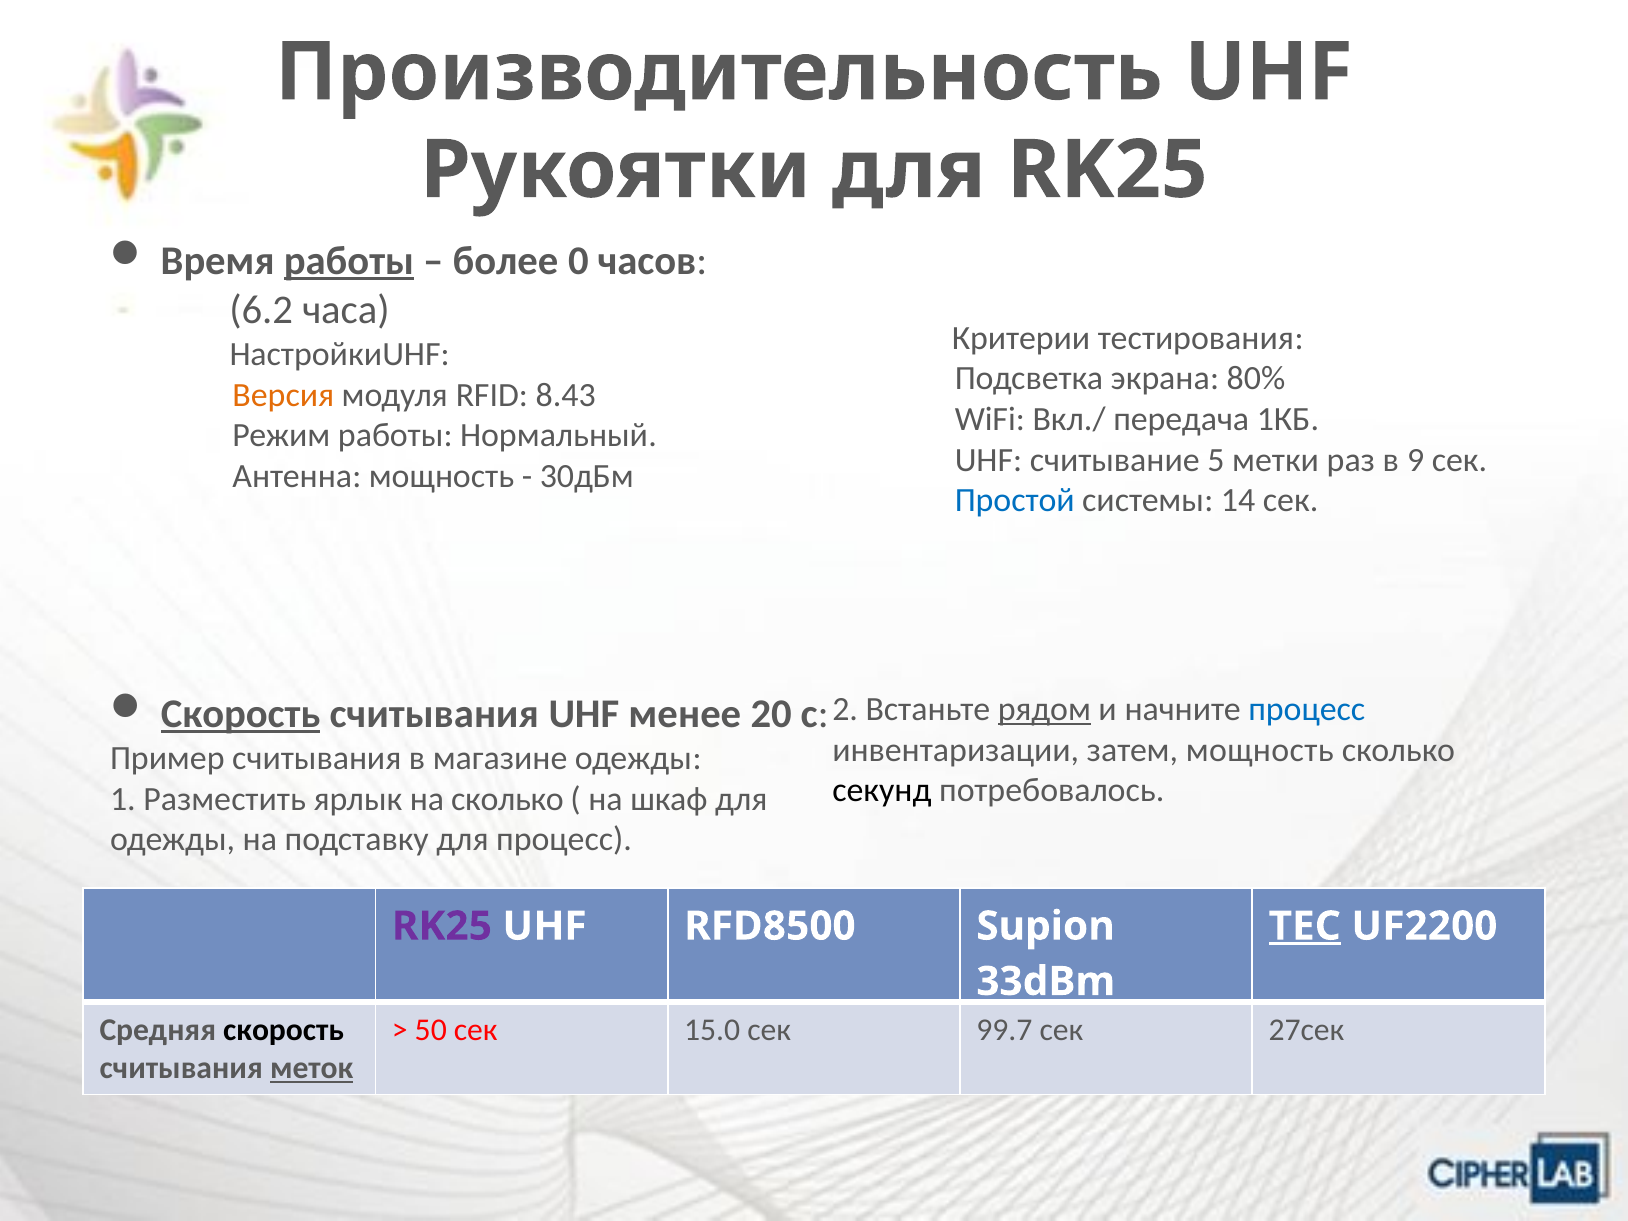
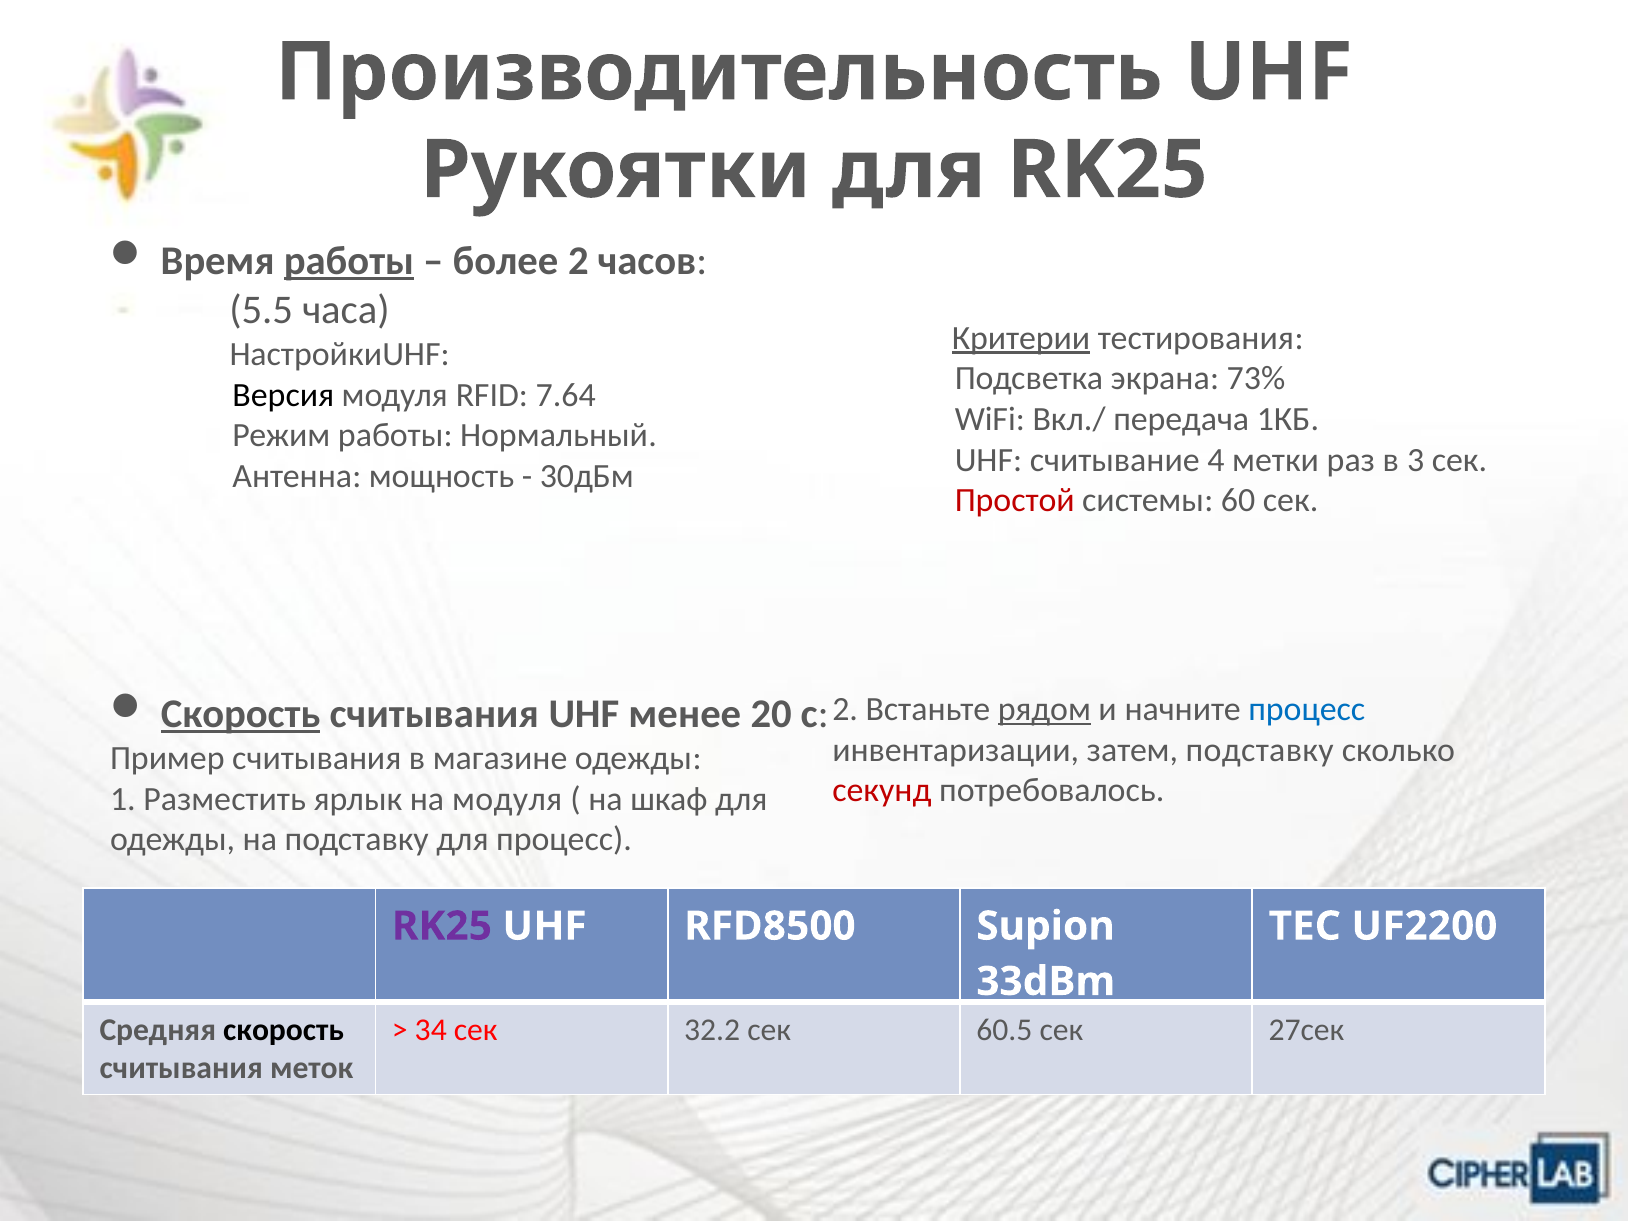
более 0: 0 -> 2 (578, 261)
6.2: 6.2 -> 5.5 (261, 310)
Критерии underline: none -> present (1021, 338)
80%: 80% -> 73% (1256, 379)
Версия colour: orange -> black (283, 395)
8.43: 8.43 -> 7.64 (566, 395)
5: 5 -> 4 (1216, 460)
9: 9 -> 3 (1416, 460)
Простой colour: blue -> red (1015, 501)
14: 14 -> 60 (1238, 501)
затем мощность: мощность -> подставку (1260, 750)
секунд colour: black -> red (882, 791)
на сколько: сколько -> модуля (507, 799)
TEC underline: present -> none (1305, 926)
50: 50 -> 34 (431, 1030)
15.0: 15.0 -> 32.2 (712, 1030)
99.7: 99.7 -> 60.5 (1004, 1030)
меток underline: present -> none (312, 1068)
